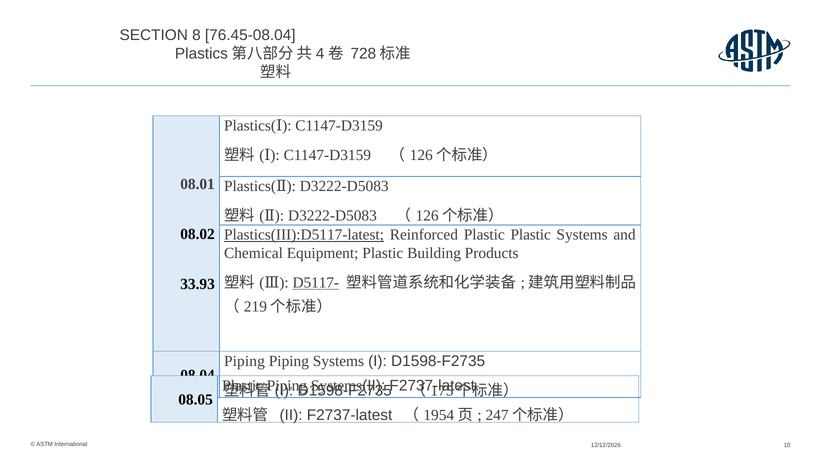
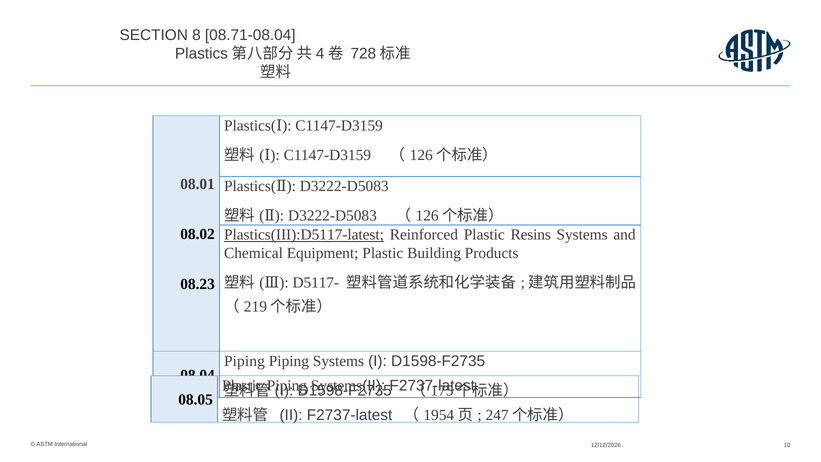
76.45-08.04: 76.45-08.04 -> 08.71-08.04 (250, 35)
Plastic Plastic: Plastic -> Resins (531, 235)
D5117- underline: present -> none (316, 282)
33.93: 33.93 -> 08.23 (198, 284)
